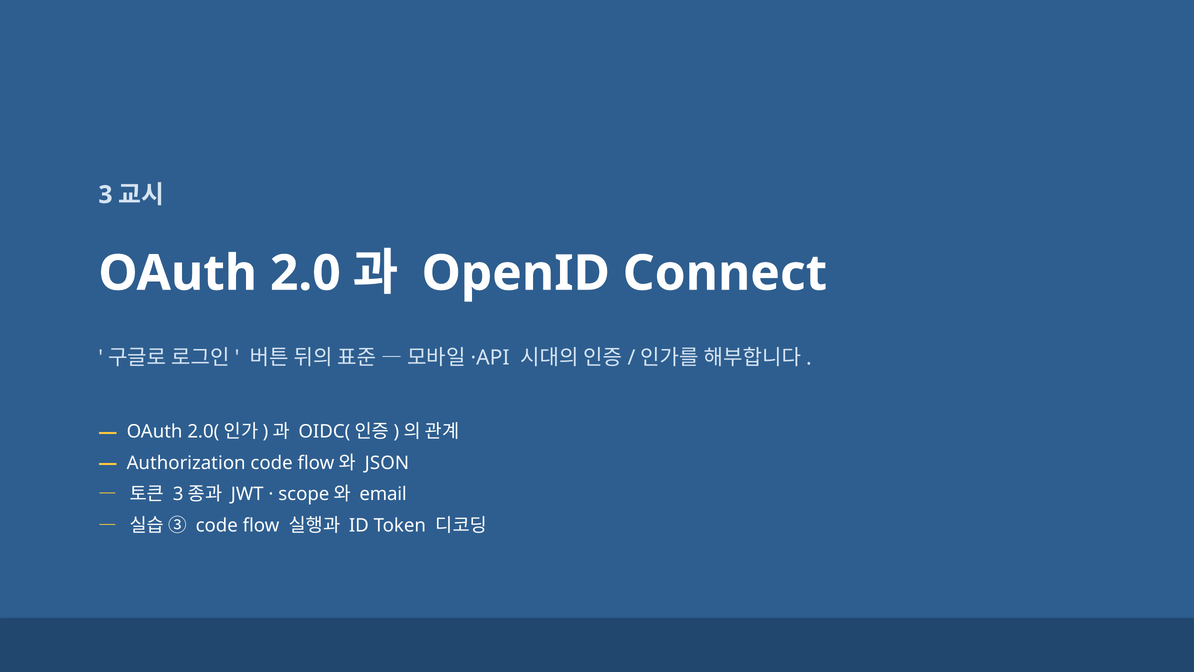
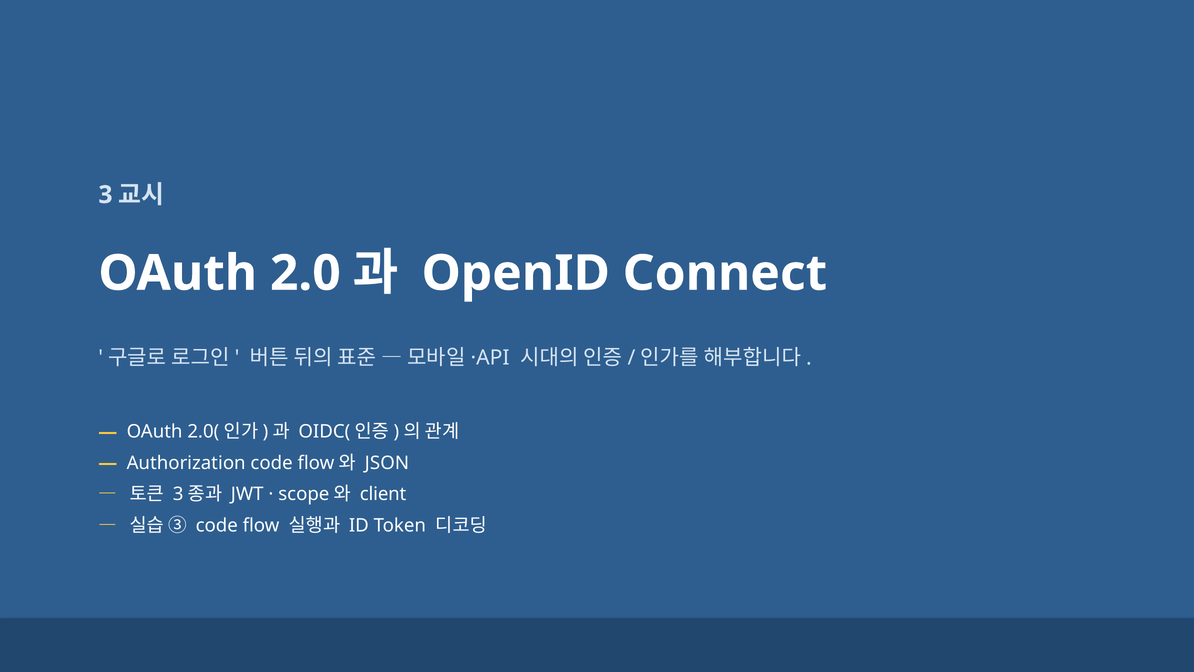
email: email -> client (383, 494)
